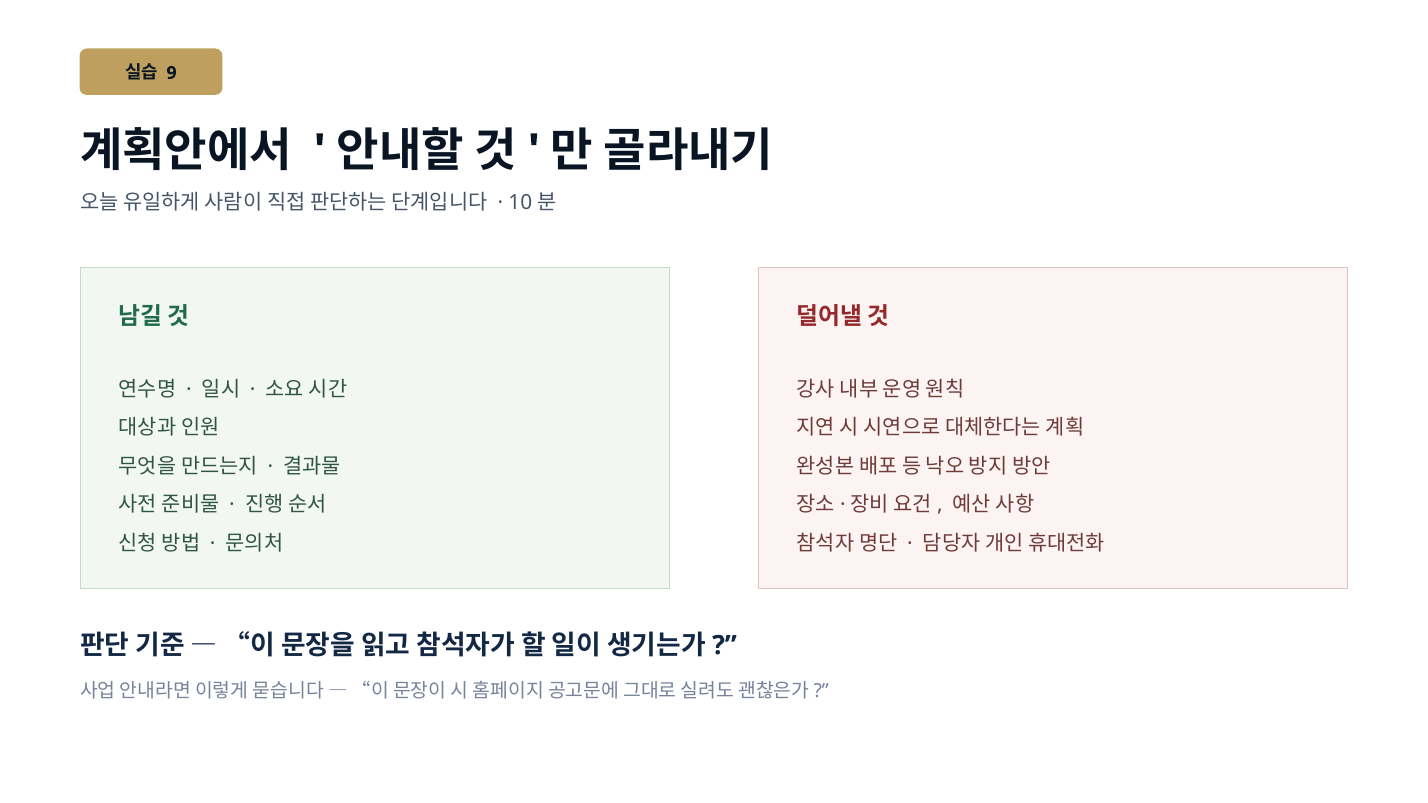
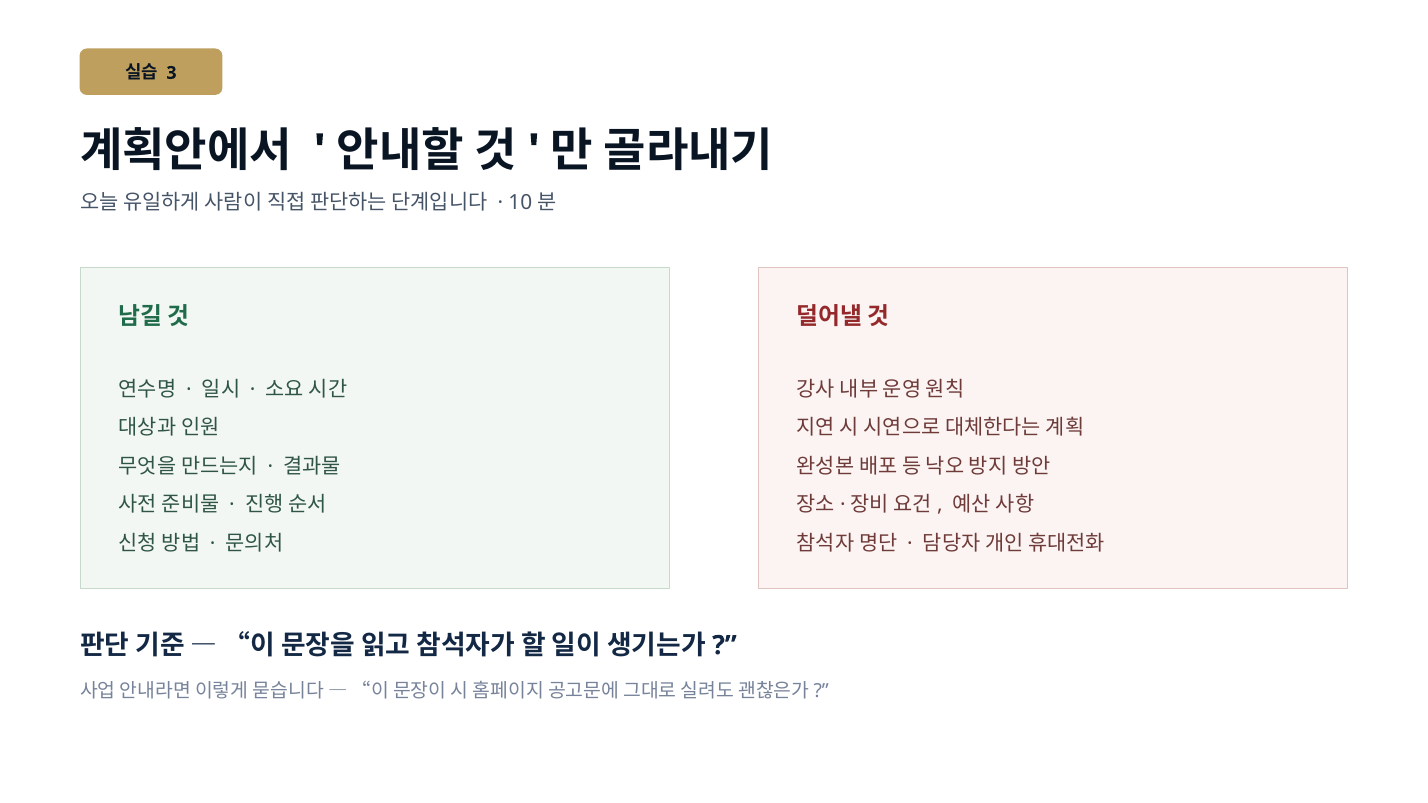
9: 9 -> 3 (172, 73)
